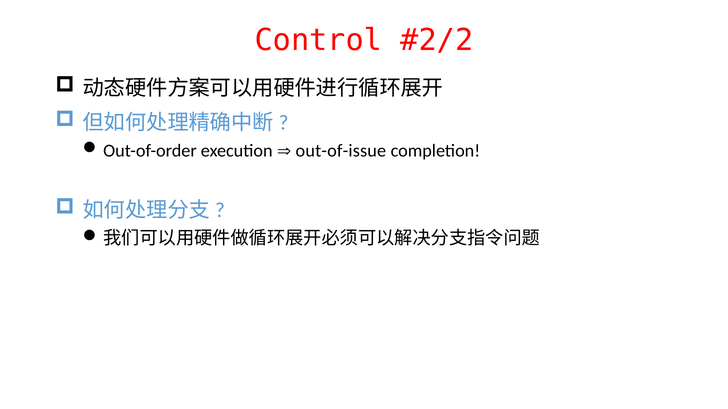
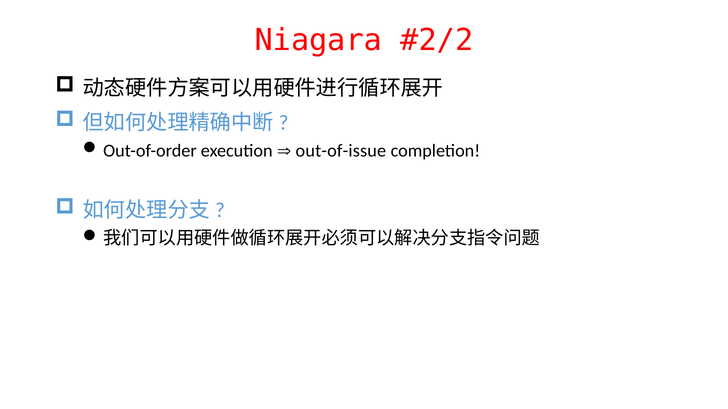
Control: Control -> Niagara (318, 40)
